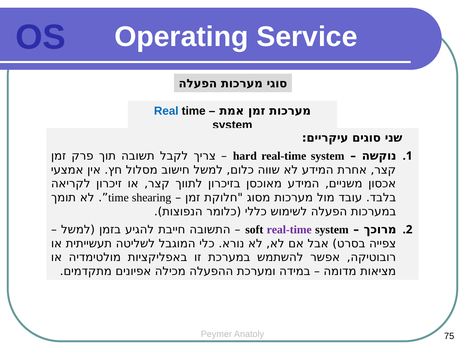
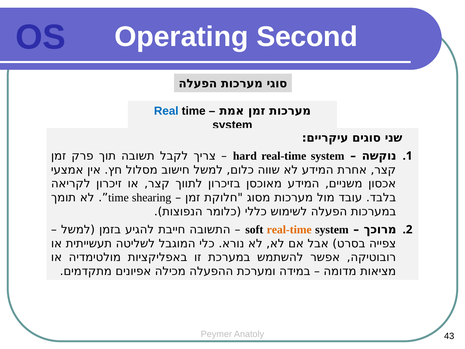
Service: Service -> Second (307, 37)
real-time colour: purple -> orange (289, 229)
75: 75 -> 43 (449, 336)
